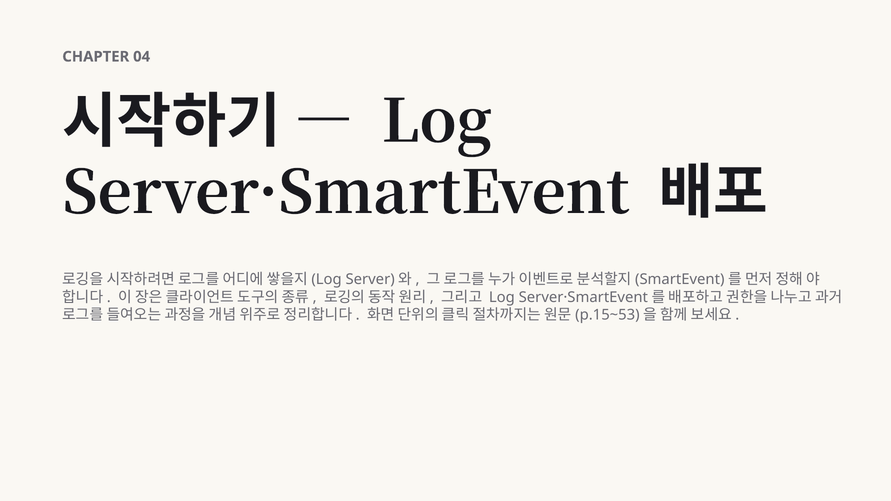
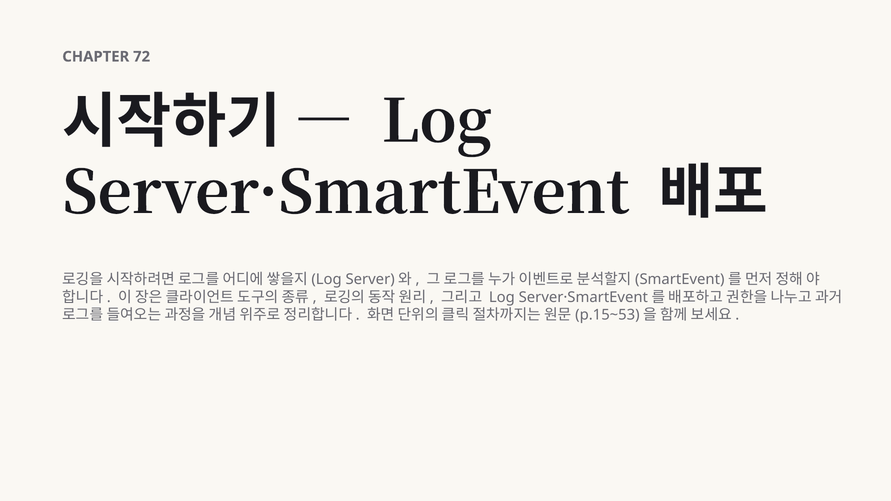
04: 04 -> 72 (142, 57)
